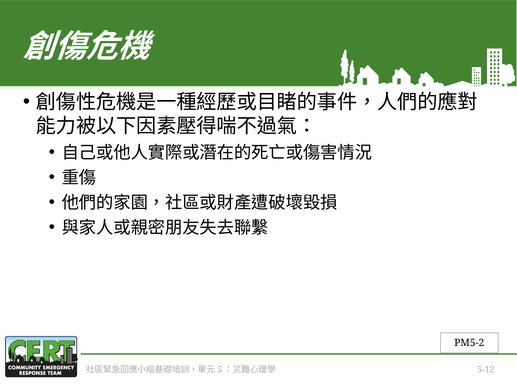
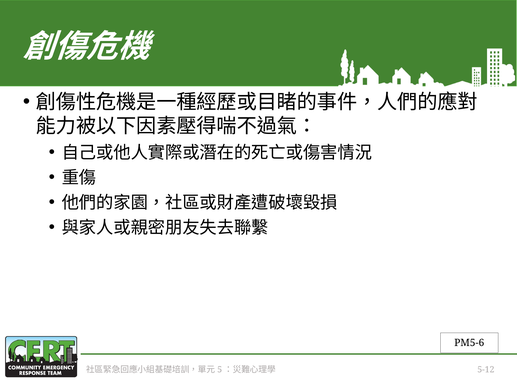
PM5-2: PM5-2 -> PM5-6 (469, 343)
